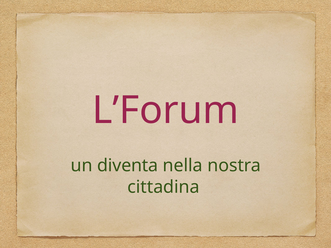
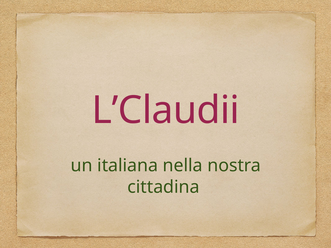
L’Forum: L’Forum -> L’Claudii (166, 110)
diventa: diventa -> italiana (128, 166)
